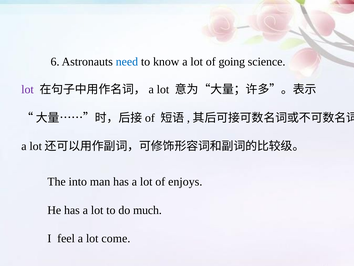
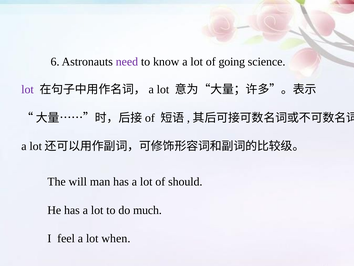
need colour: blue -> purple (127, 62)
into: into -> will (78, 181)
enjoys: enjoys -> should (185, 181)
come: come -> when (116, 238)
